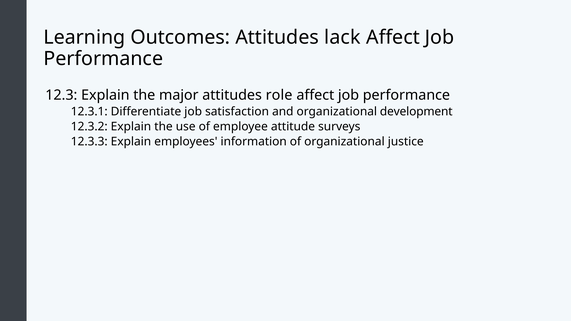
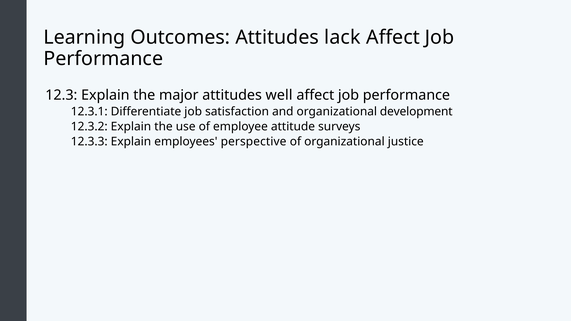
role: role -> well (279, 95)
information: information -> perspective (254, 142)
